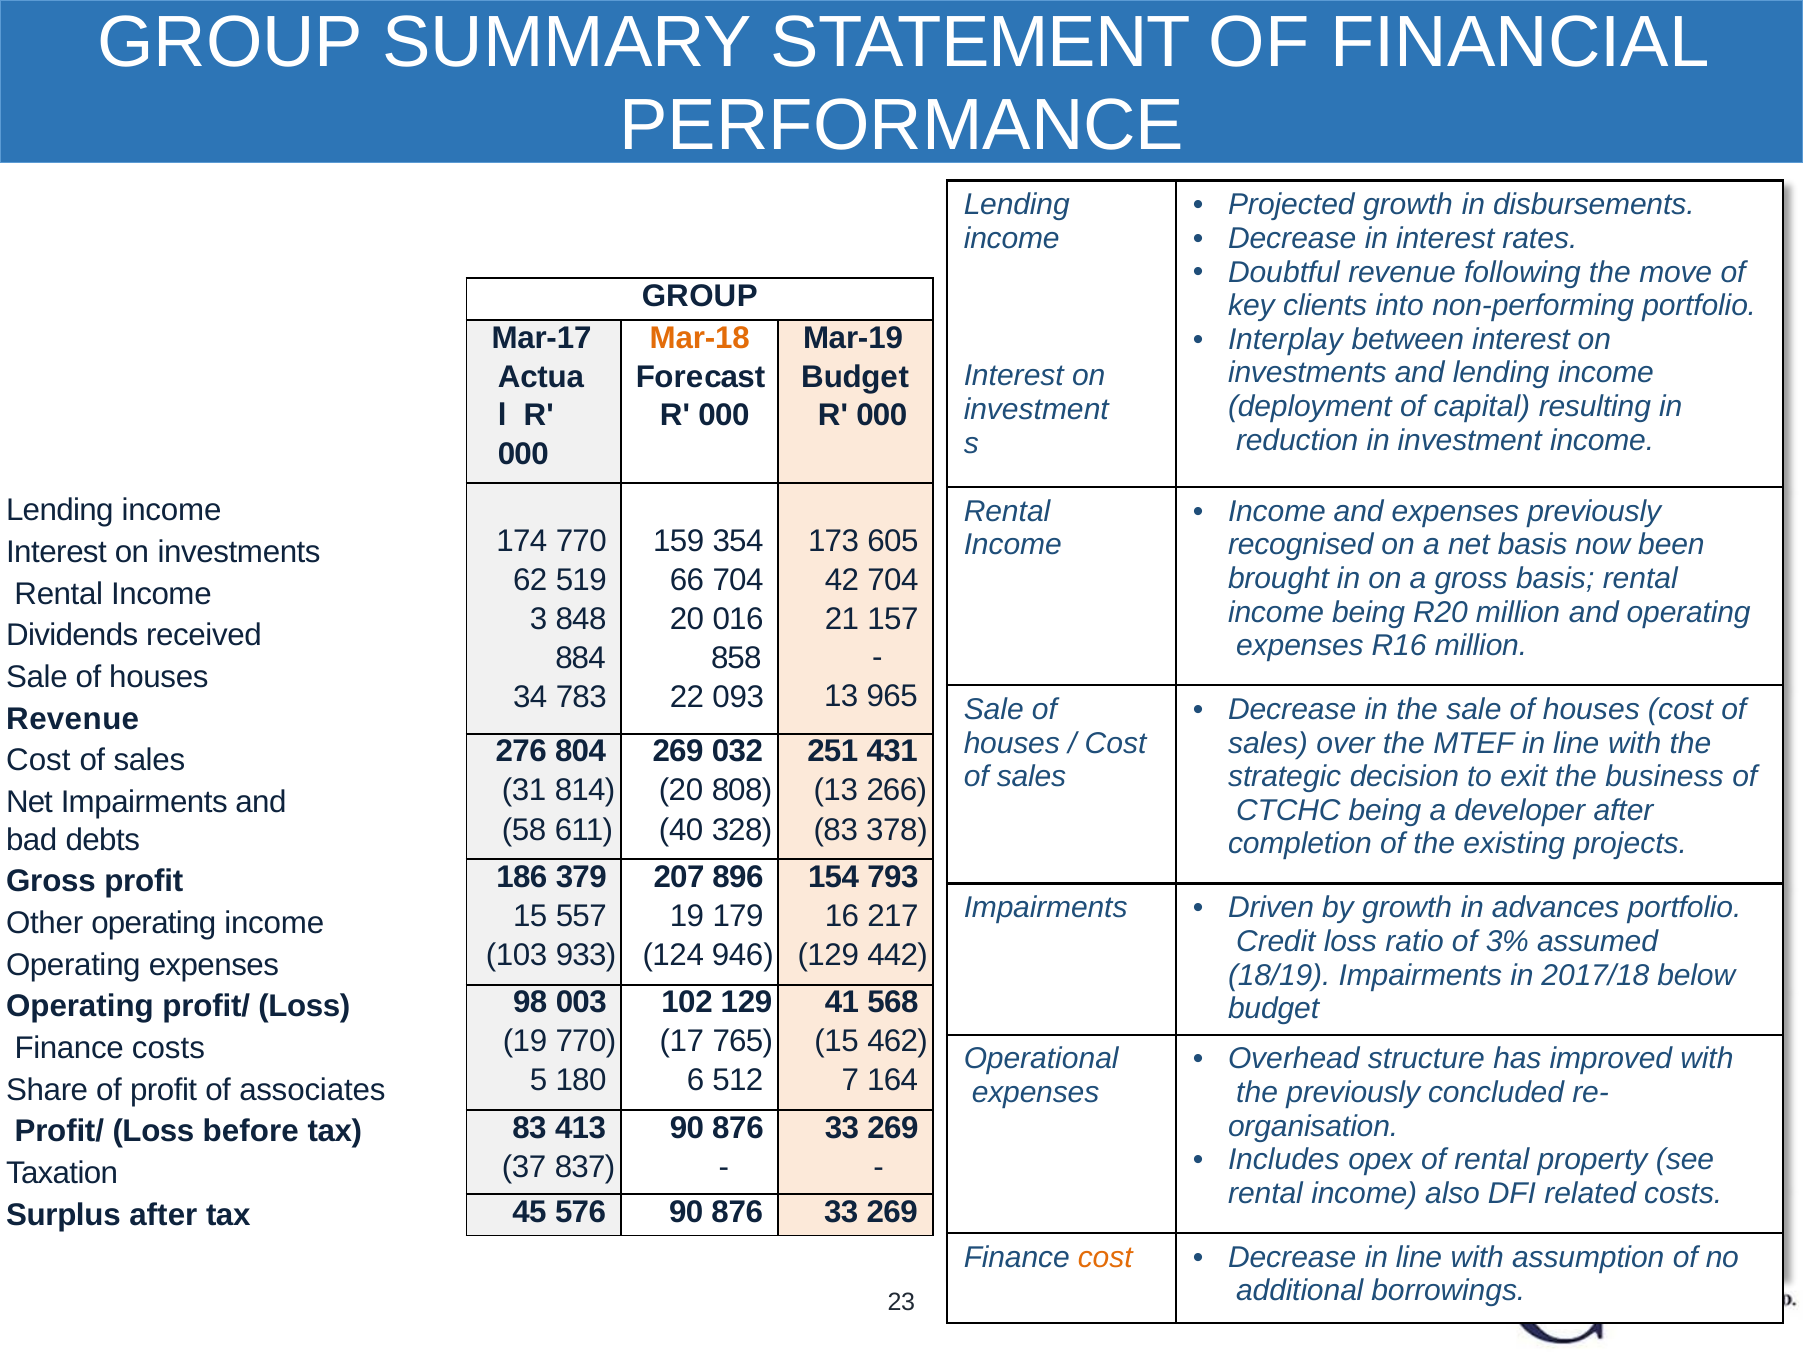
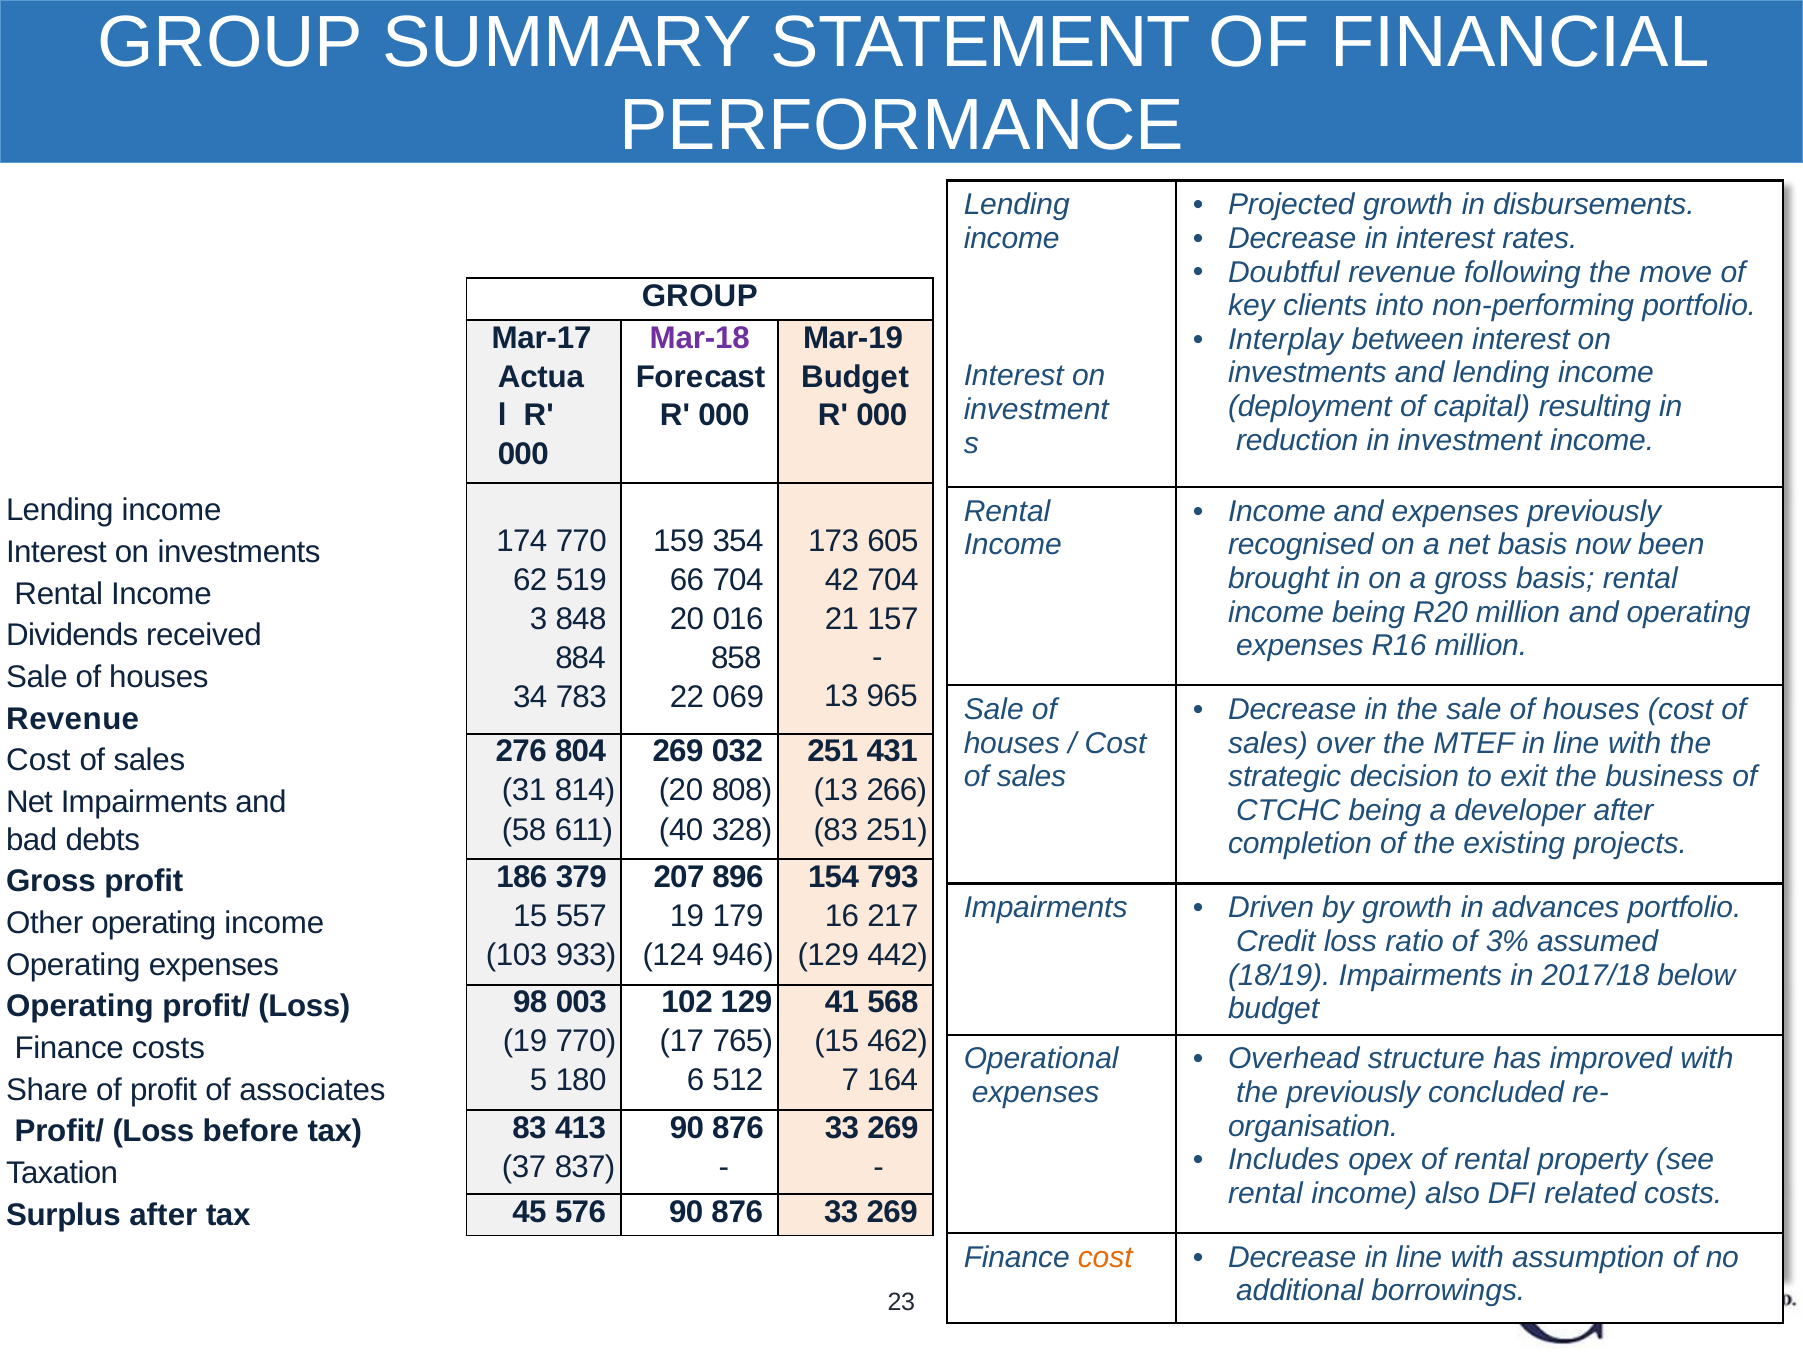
Mar-18 colour: orange -> purple (700, 338)
093: 093 -> 069 (738, 697)
83 378: 378 -> 251 (897, 830)
